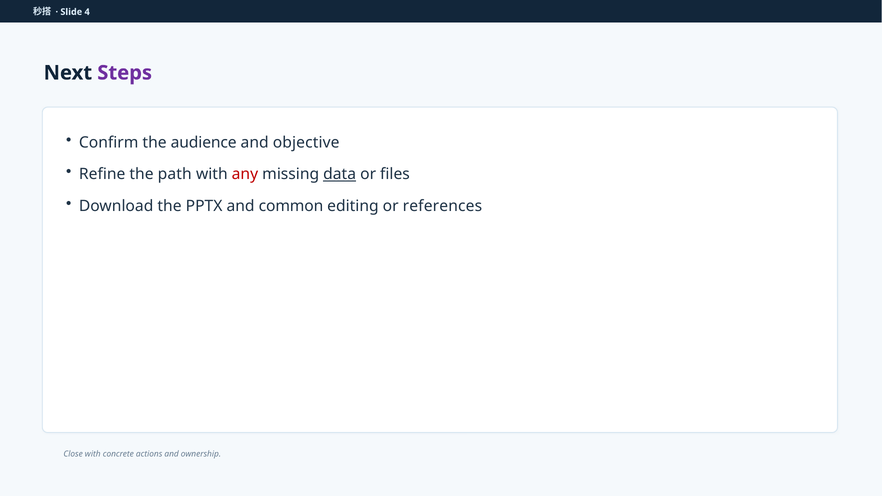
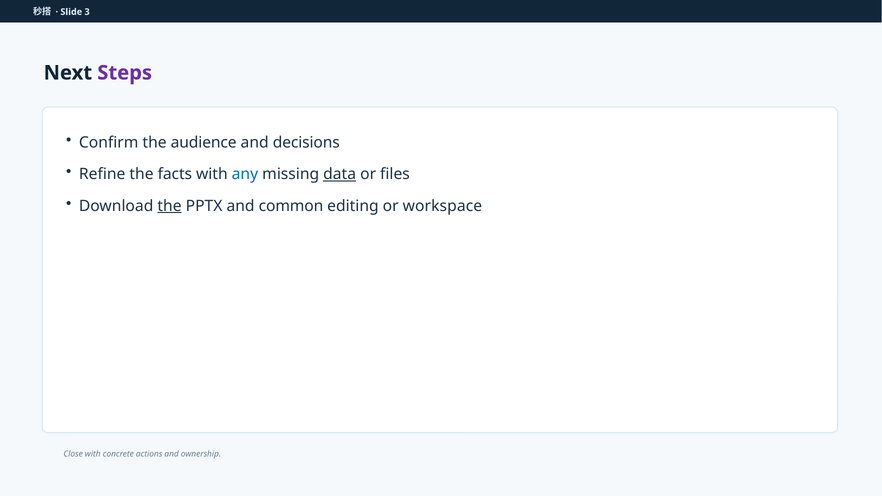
4: 4 -> 3 (87, 12)
objective: objective -> decisions (306, 143)
path: path -> facts (175, 174)
any colour: red -> blue (245, 174)
the underline: none -> present (170, 206)
references: references -> workspace (442, 206)
